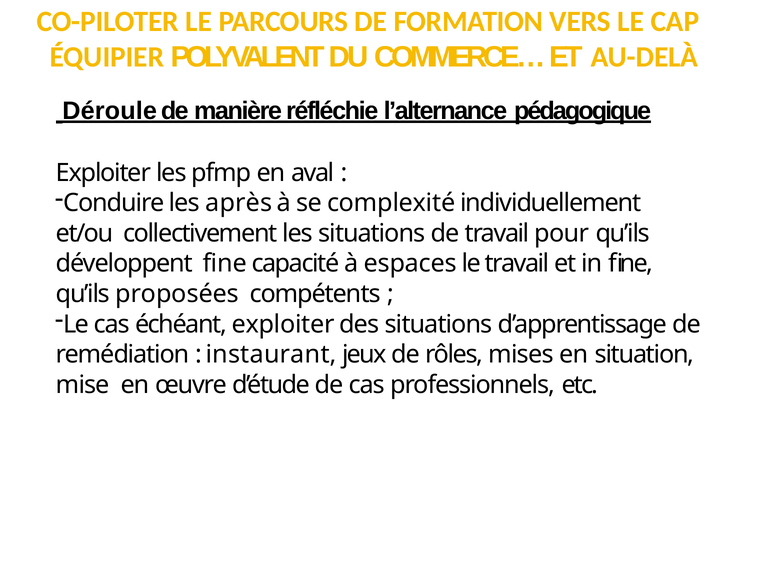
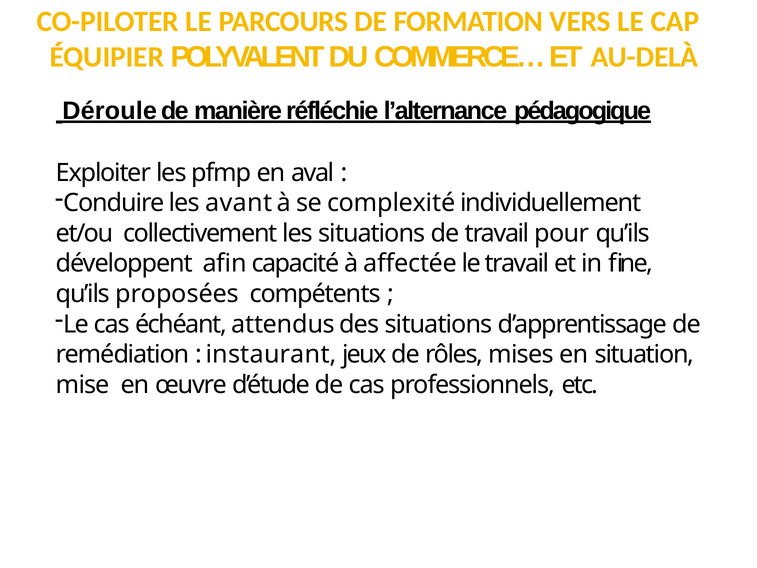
après: après -> avant (239, 203)
développent fine: fine -> afin (225, 263)
espaces: espaces -> affectée (410, 263)
échéant exploiter: exploiter -> attendus (283, 324)
